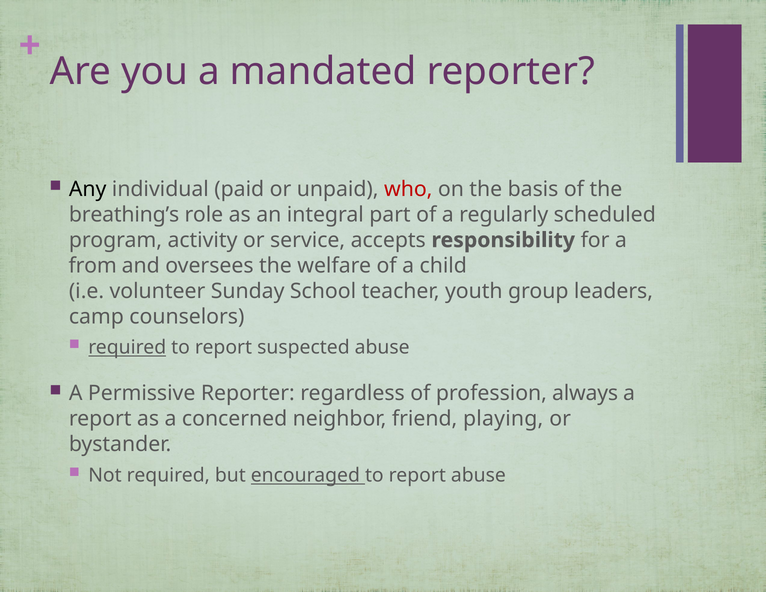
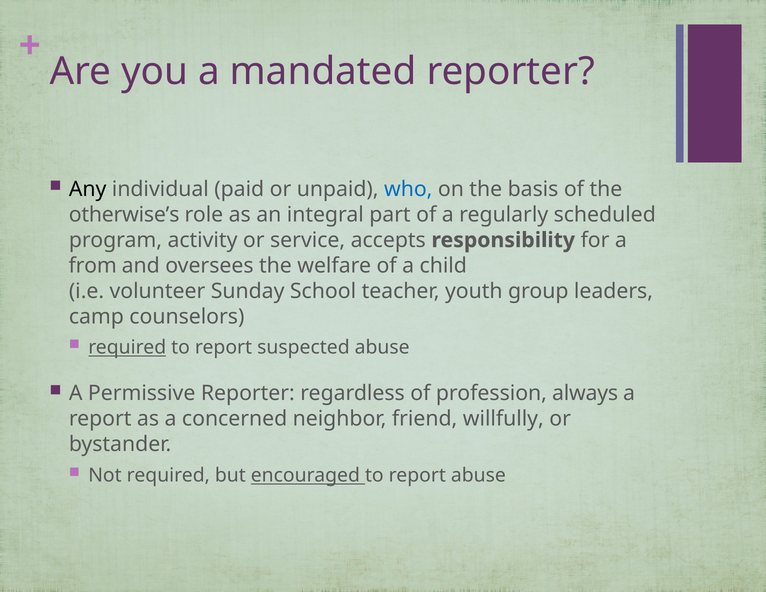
who colour: red -> blue (408, 189)
breathing’s: breathing’s -> otherwise’s (124, 215)
playing: playing -> willfully (503, 419)
